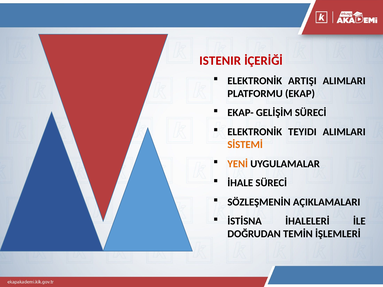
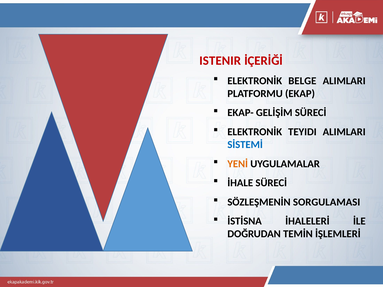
ARTIŞI: ARTIŞI -> BELGE (302, 81)
SİSTEMİ colour: orange -> blue (245, 145)
AÇIKLAMALARI: AÇIKLAMALARI -> SORGULAMASI (327, 202)
